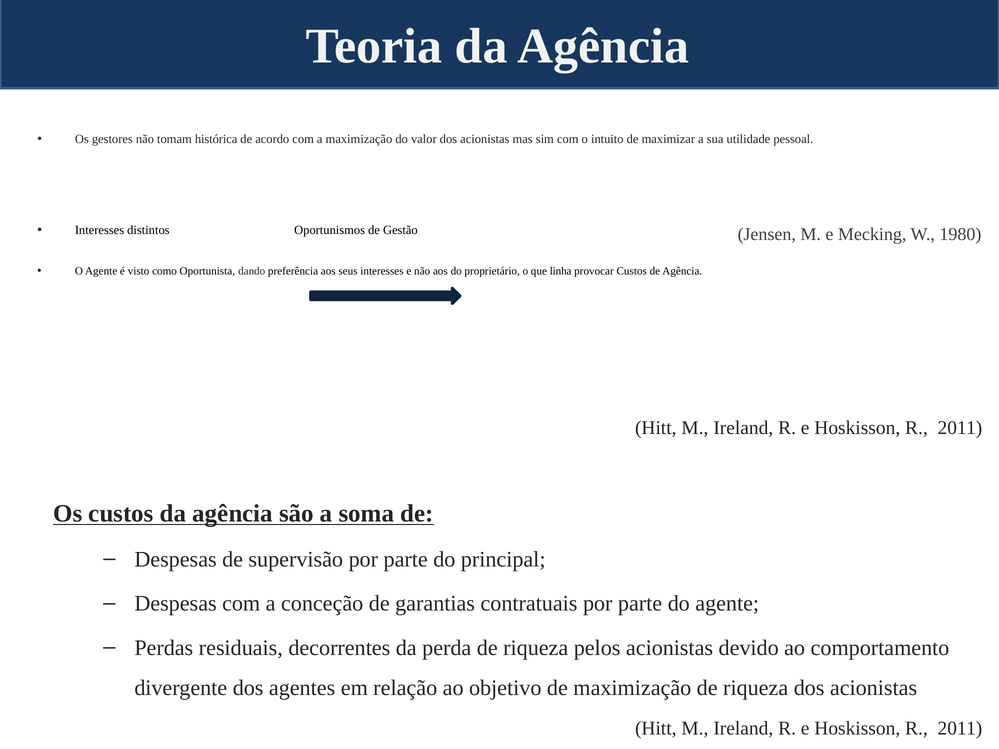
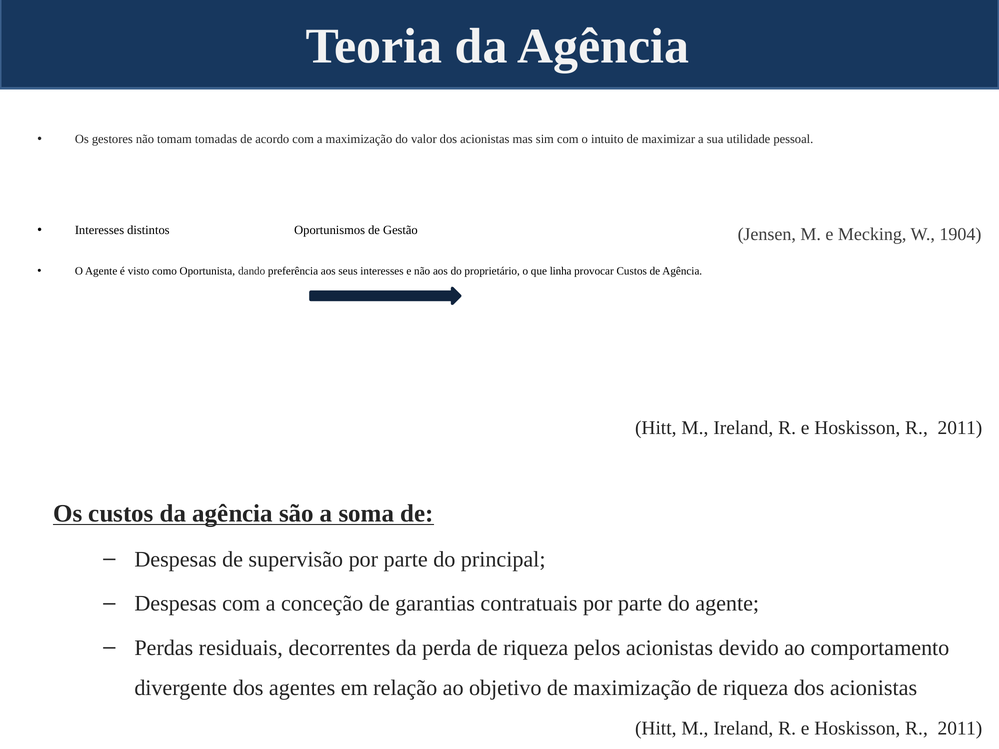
histórica: histórica -> tomadas (216, 139)
1980: 1980 -> 1904 (960, 234)
